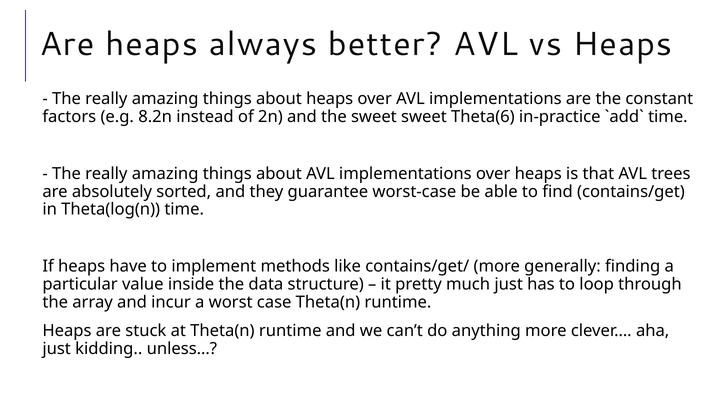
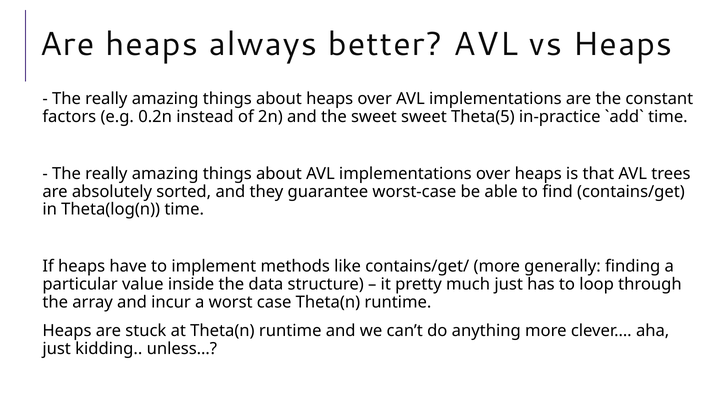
8.2n: 8.2n -> 0.2n (155, 117)
Theta(6: Theta(6 -> Theta(5 (483, 117)
